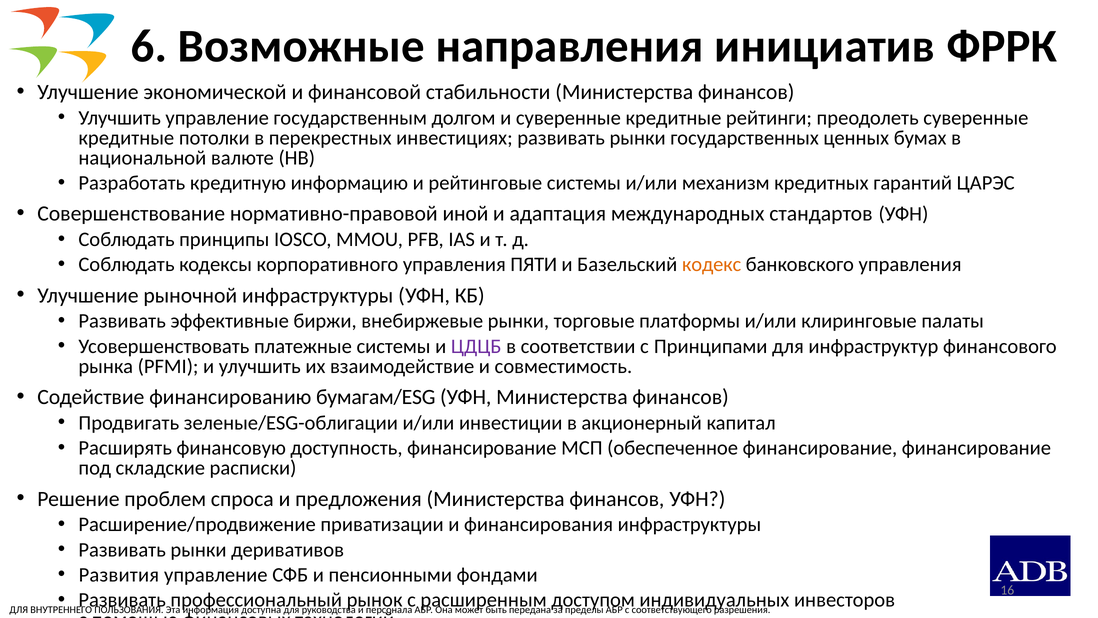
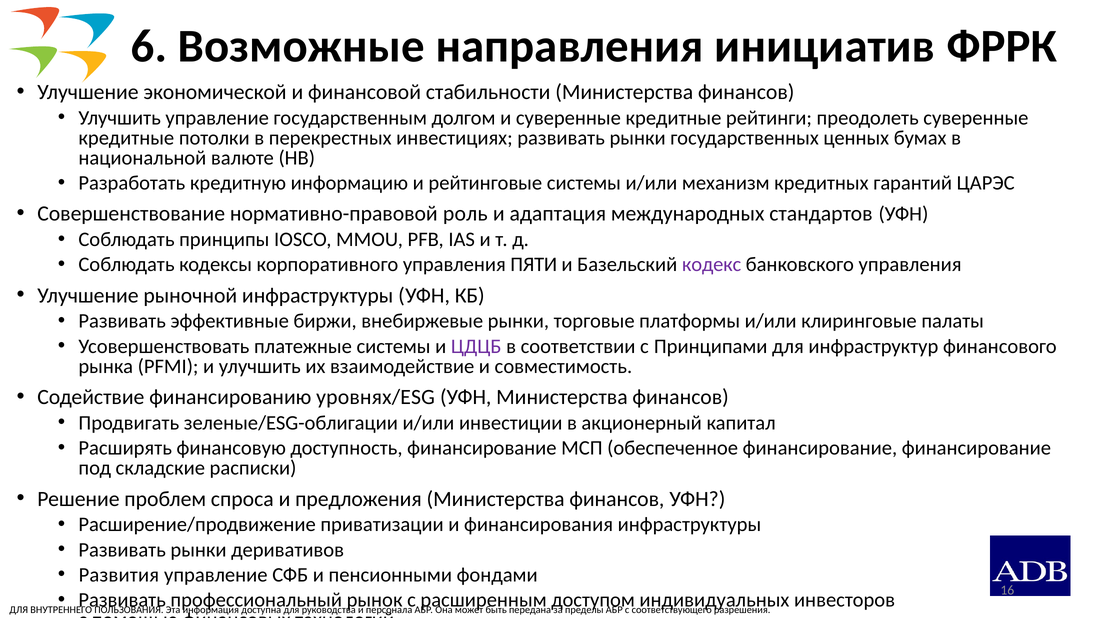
иной: иной -> роль (465, 214)
кодекс colour: orange -> purple (712, 264)
бумагам/ESG: бумагам/ESG -> уровнях/ESG (376, 397)
